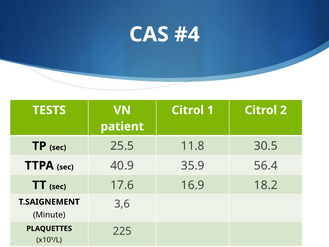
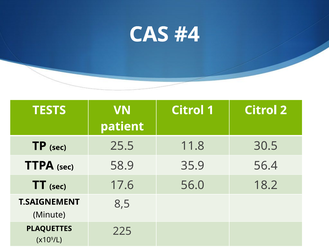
40.9: 40.9 -> 58.9 (122, 165)
16.9: 16.9 -> 56.0 (193, 185)
3,6: 3,6 -> 8,5 (122, 204)
